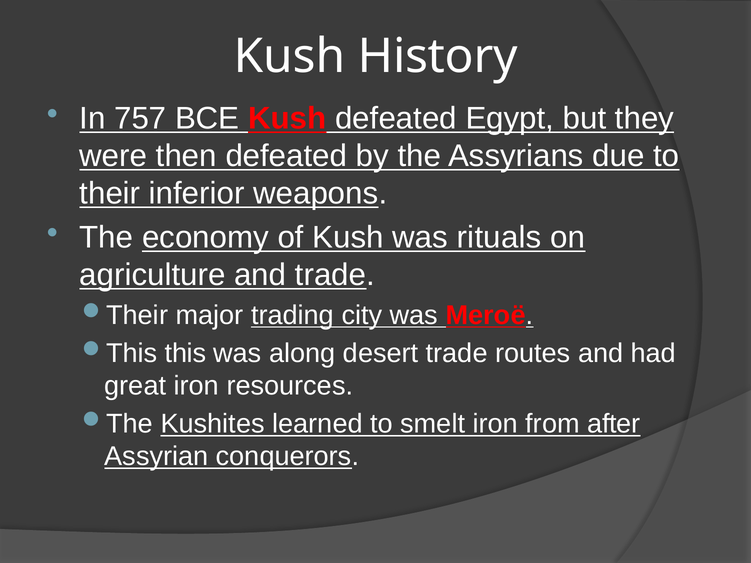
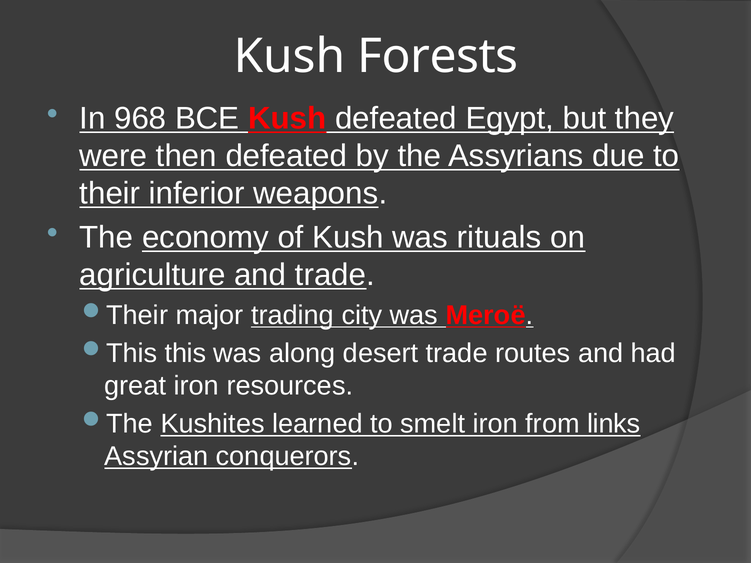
History: History -> Forests (438, 57)
757: 757 -> 968 (140, 119)
after: after -> links (614, 424)
